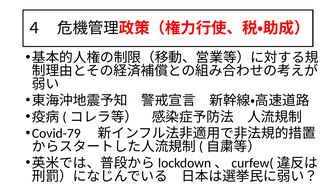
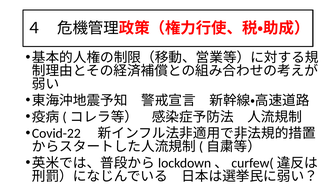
Covid-79: Covid-79 -> Covid-22 (56, 133)
